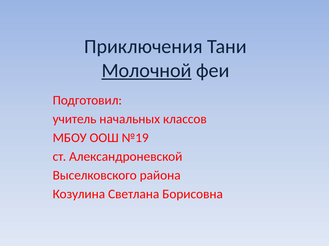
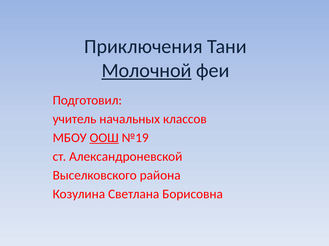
ООШ underline: none -> present (104, 138)
